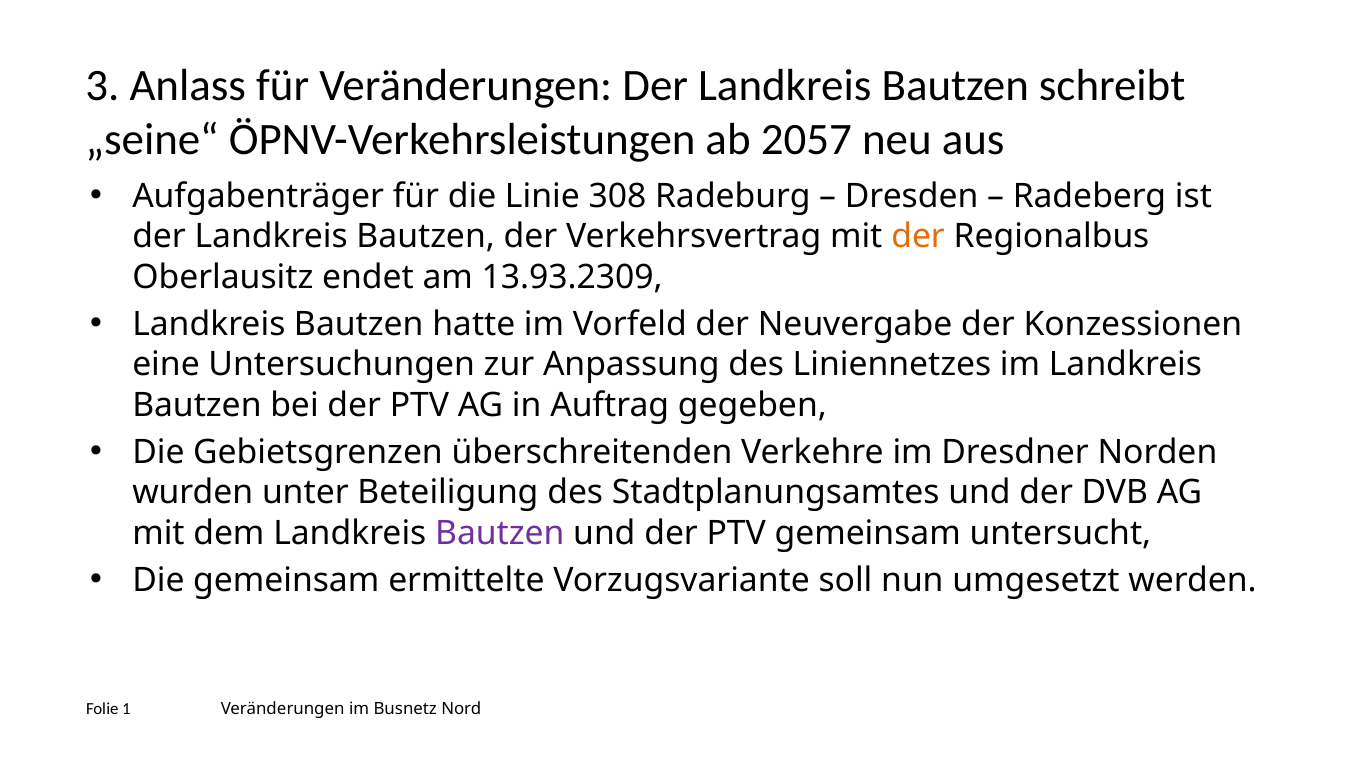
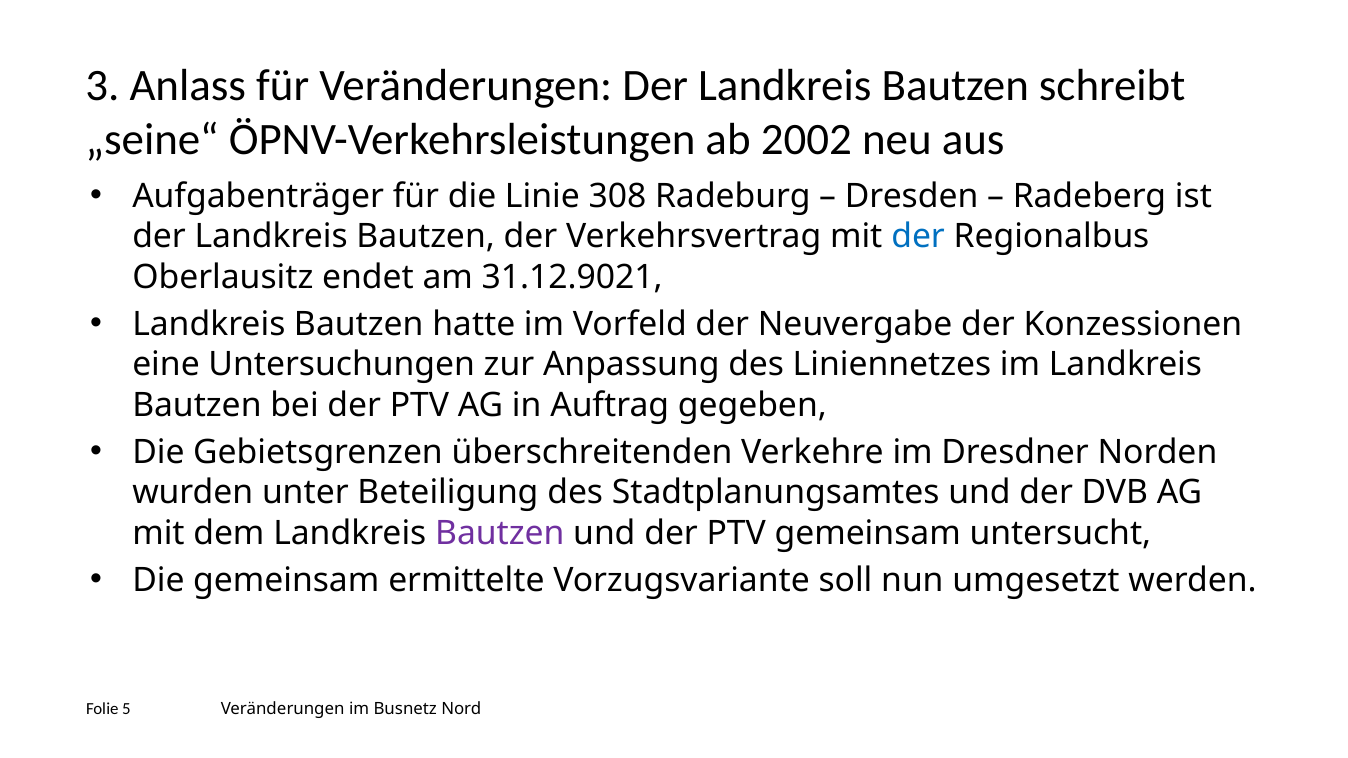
2057: 2057 -> 2002 (806, 139)
der colour: orange -> blue (918, 237)
13.93.2309: 13.93.2309 -> 31.12.9021 (572, 277)
1: 1 -> 5 (126, 709)
